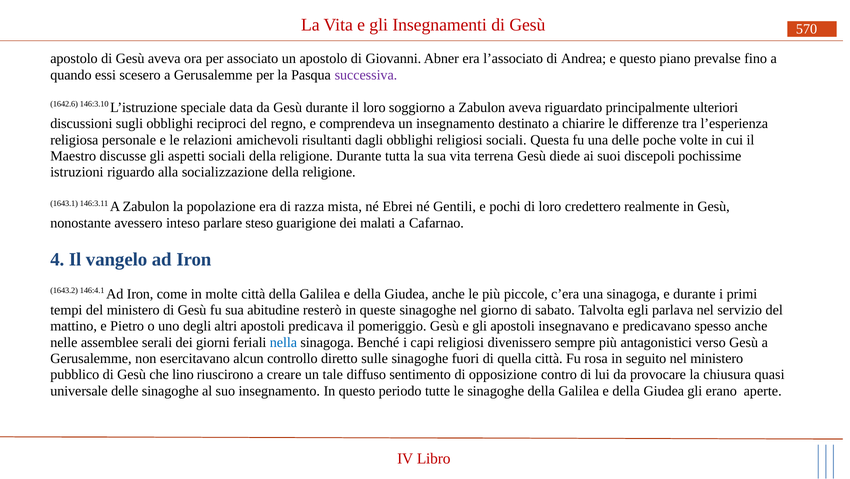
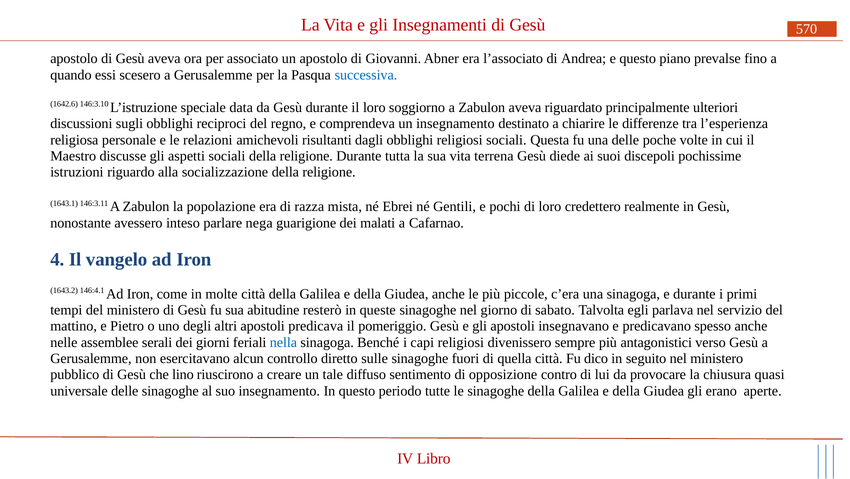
successiva colour: purple -> blue (366, 75)
steso: steso -> nega (259, 223)
rosa: rosa -> dico (596, 358)
